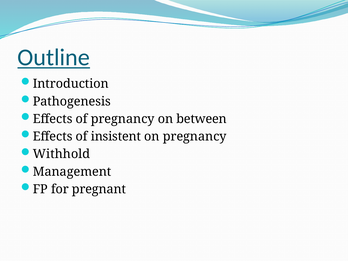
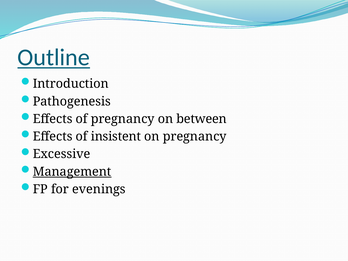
Withhold: Withhold -> Excessive (62, 154)
Management underline: none -> present (72, 172)
pregnant: pregnant -> evenings (99, 189)
